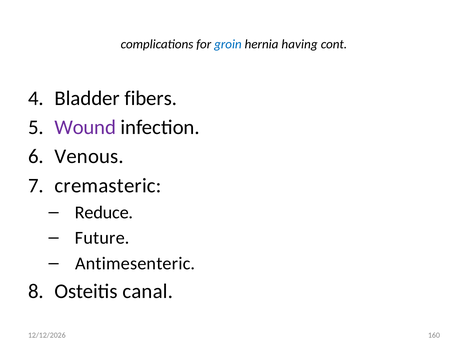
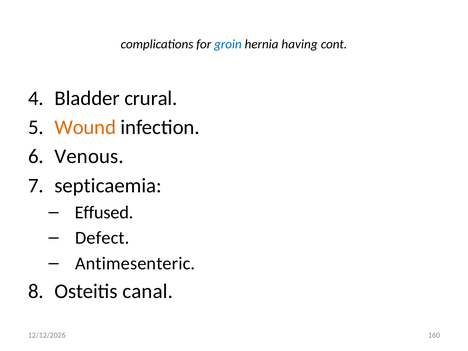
fibers: fibers -> crural (151, 98)
Wound colour: purple -> orange (85, 127)
cremasteric: cremasteric -> septicaemia (108, 186)
Reduce: Reduce -> Effused (104, 212)
Future: Future -> Defect (102, 238)
